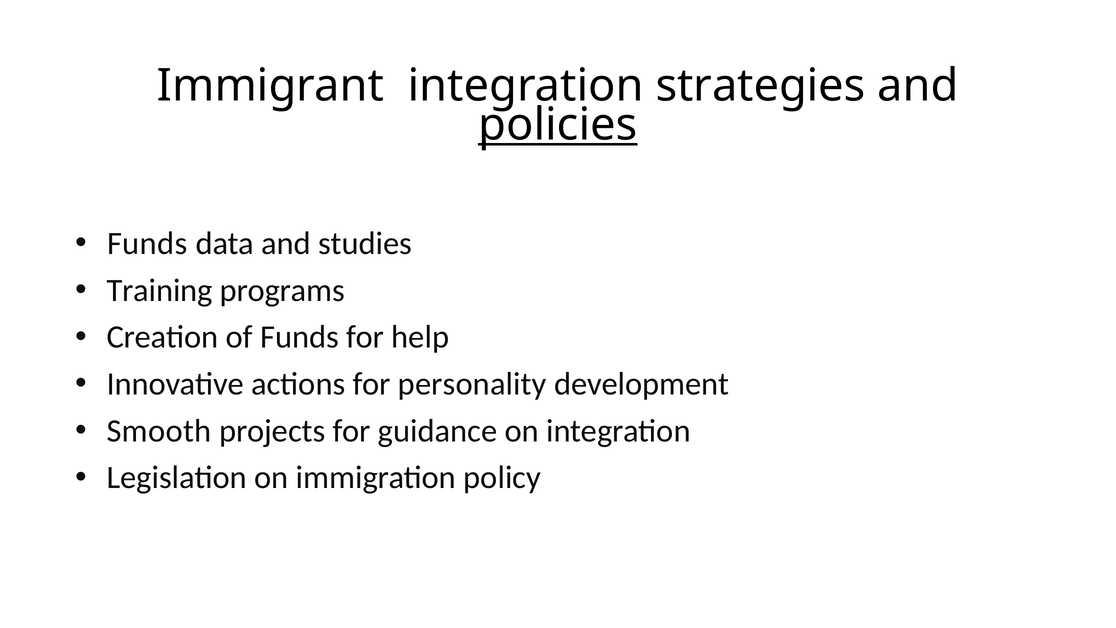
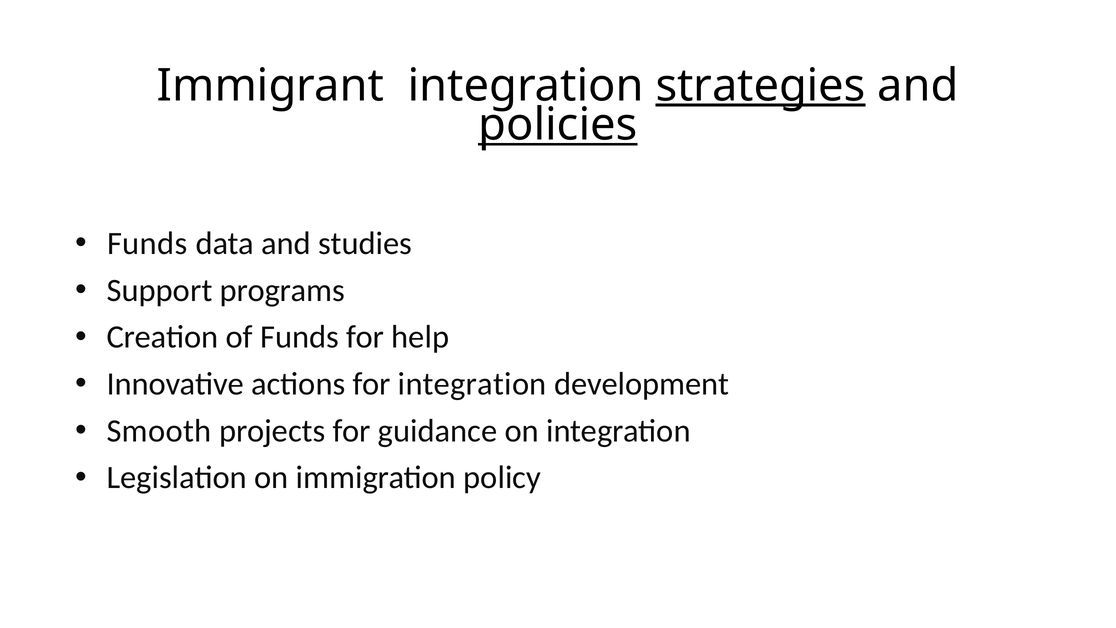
strategies underline: none -> present (761, 86)
Training: Training -> Support (159, 290)
for personality: personality -> integration (472, 384)
